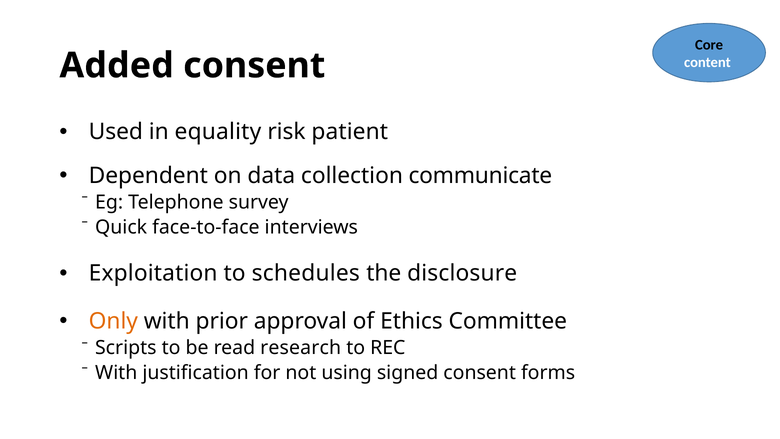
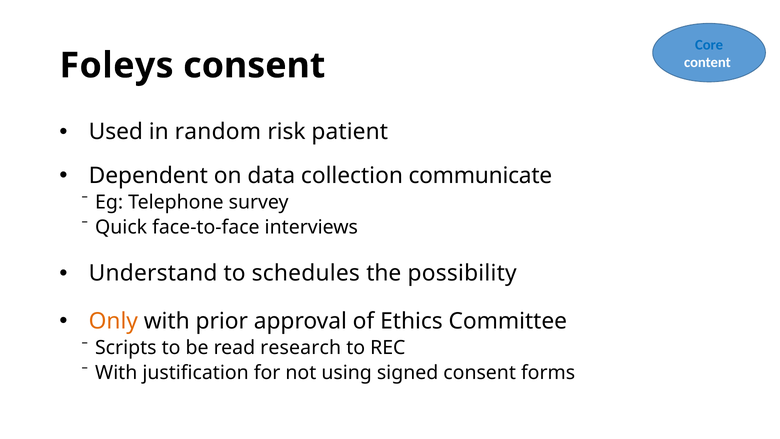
Core colour: black -> blue (709, 45)
Added: Added -> Foleys (117, 66)
equality: equality -> random (218, 132)
Exploitation: Exploitation -> Understand (153, 273)
disclosure: disclosure -> possibility (462, 273)
